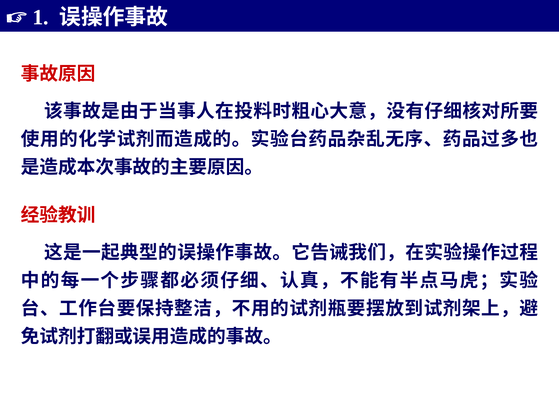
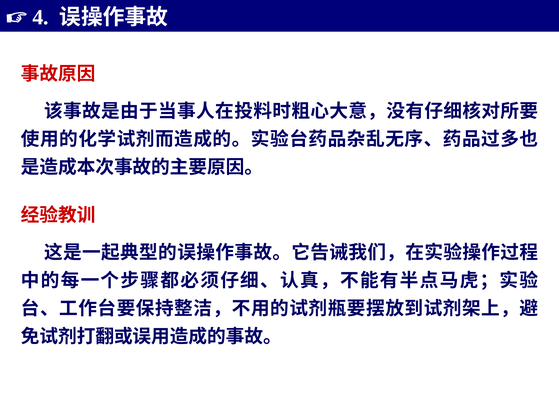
1: 1 -> 4 (41, 17)
